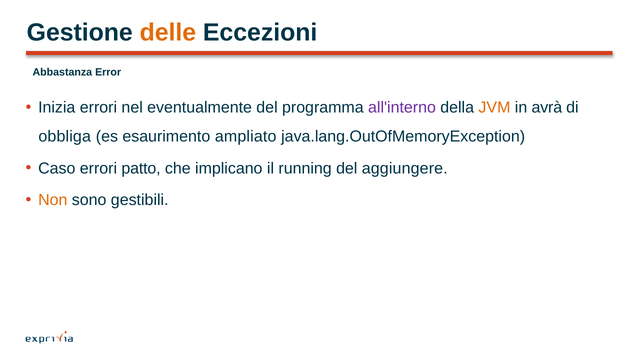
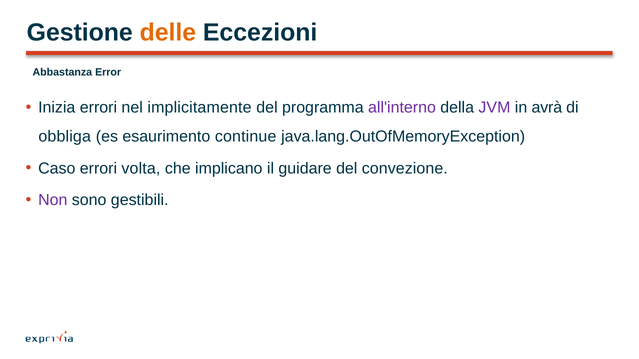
eventualmente: eventualmente -> implicitamente (199, 108)
JVM colour: orange -> purple (494, 108)
ampliato: ampliato -> continue (246, 137)
patto: patto -> volta (141, 168)
running: running -> guidare (305, 168)
aggiungere: aggiungere -> convezione (405, 168)
Non colour: orange -> purple (53, 200)
